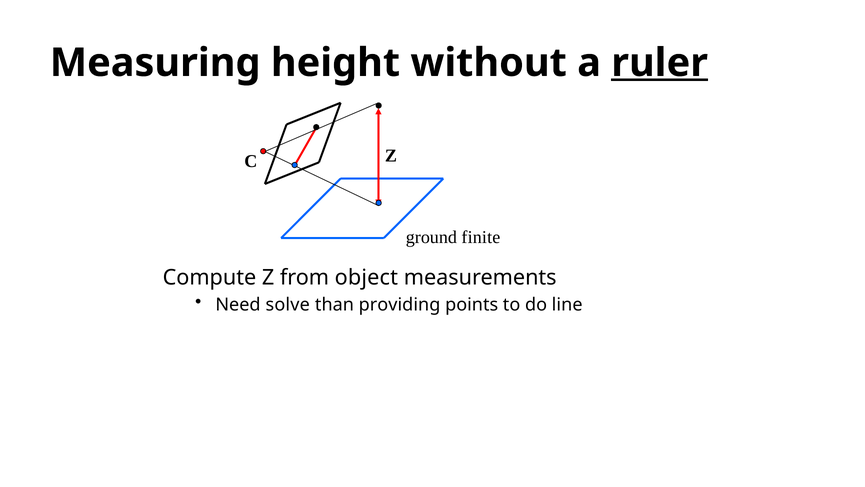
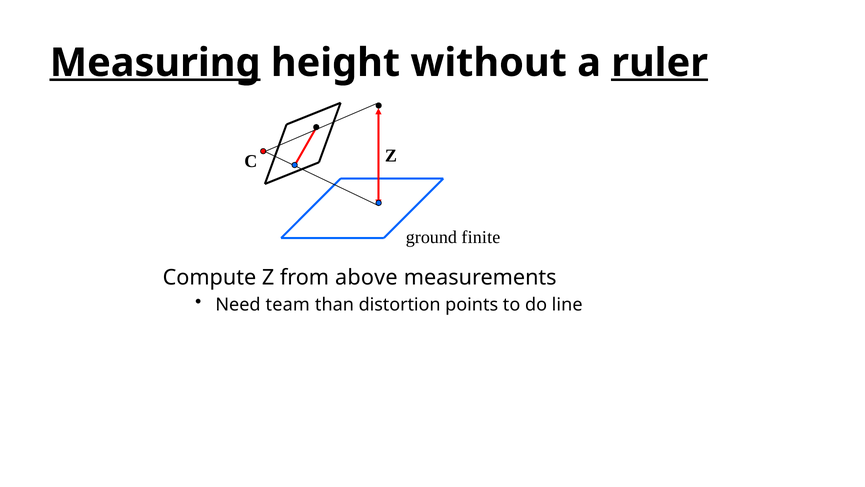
Measuring underline: none -> present (155, 63)
object: object -> above (366, 277)
solve: solve -> team (288, 304)
providing: providing -> distortion (400, 304)
